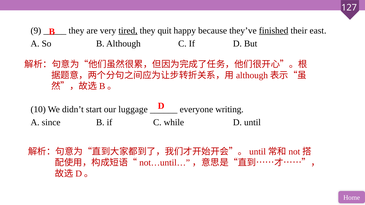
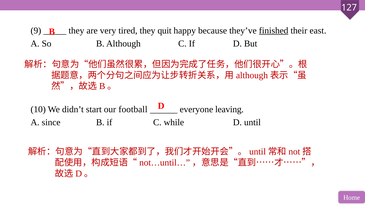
tired underline: present -> none (128, 31)
luggage: luggage -> football (133, 109)
writing: writing -> leaving (229, 109)
